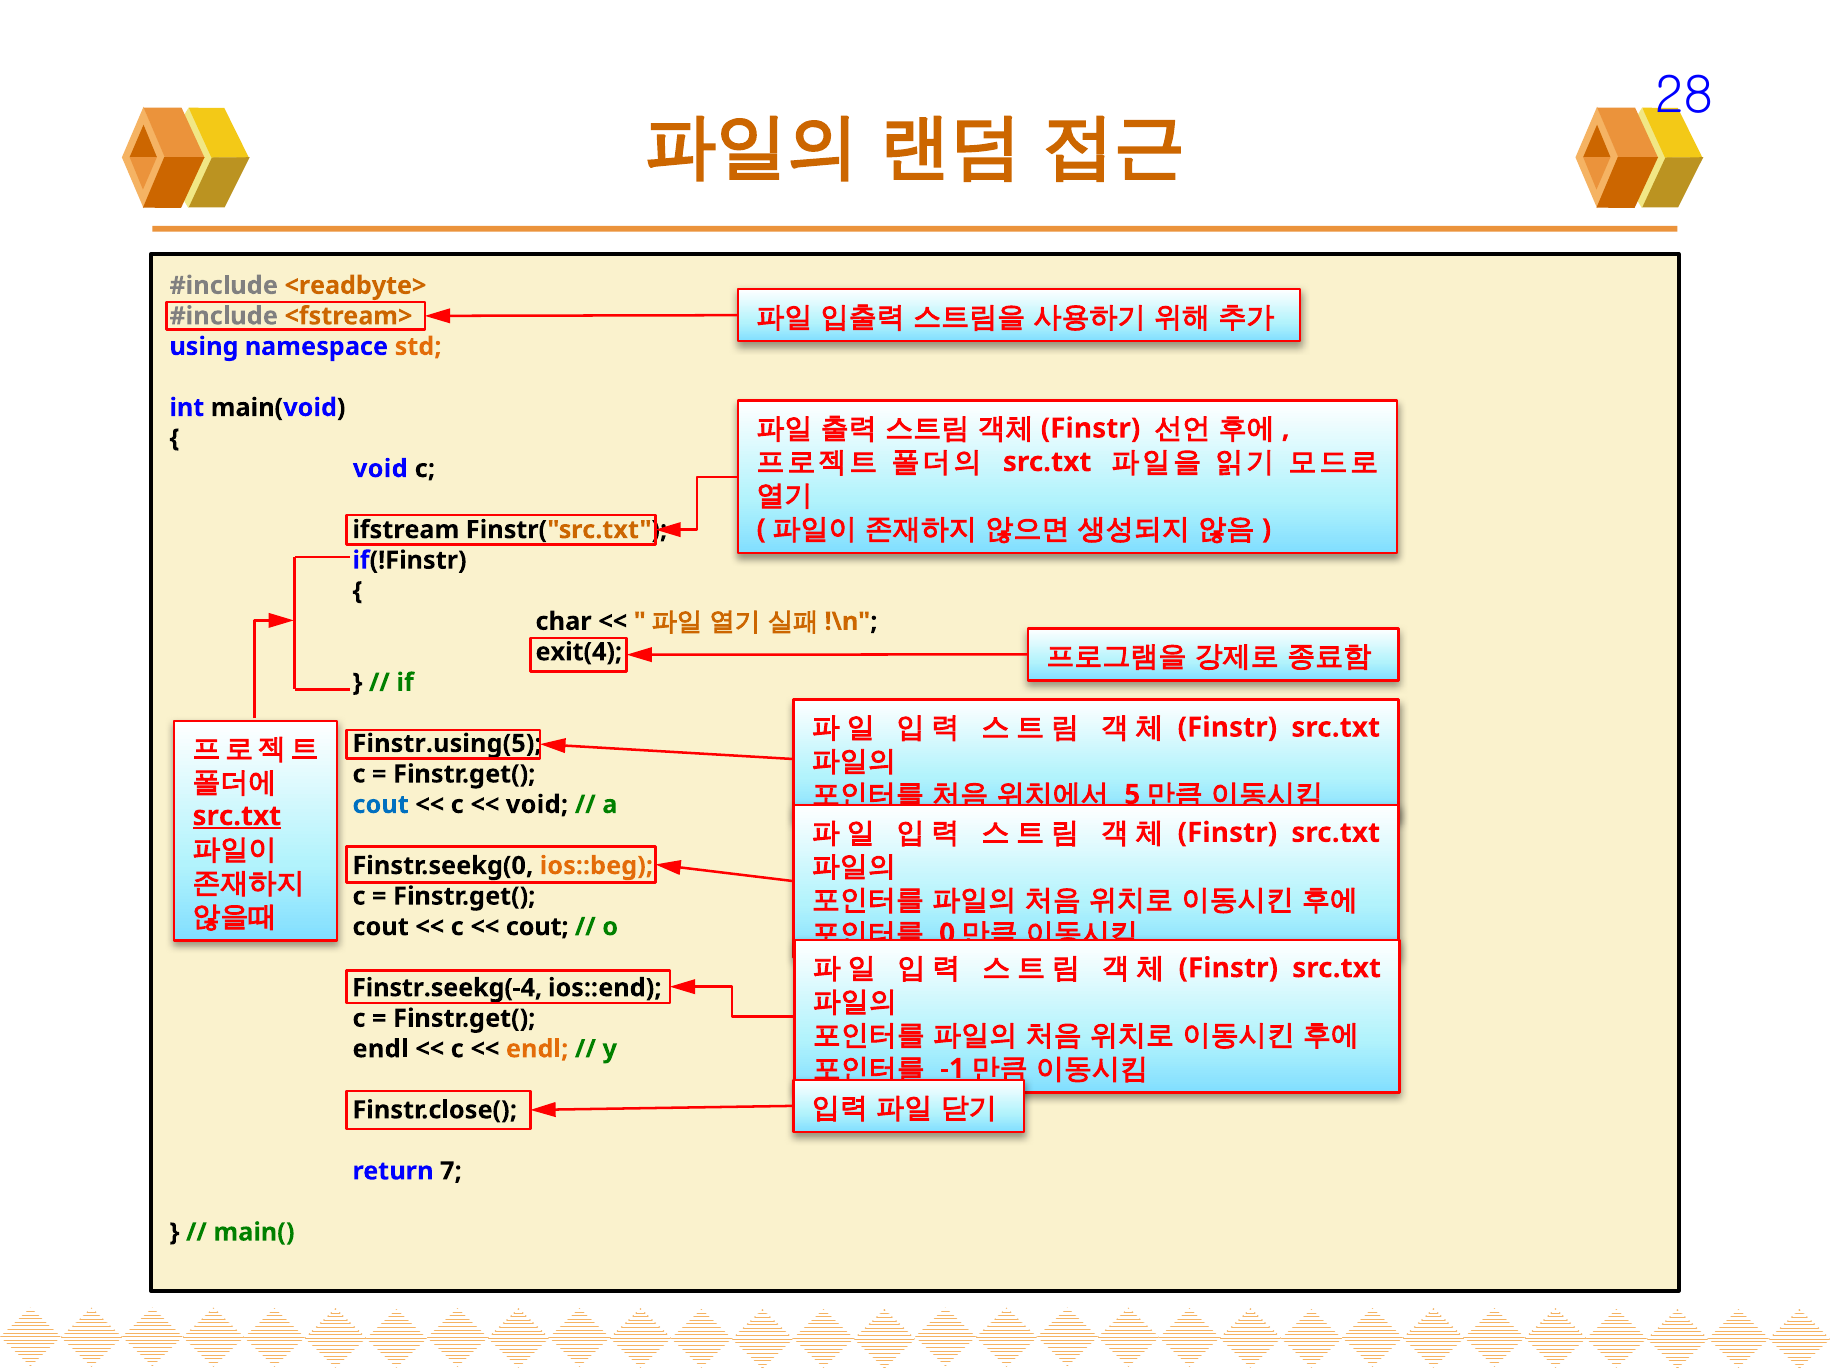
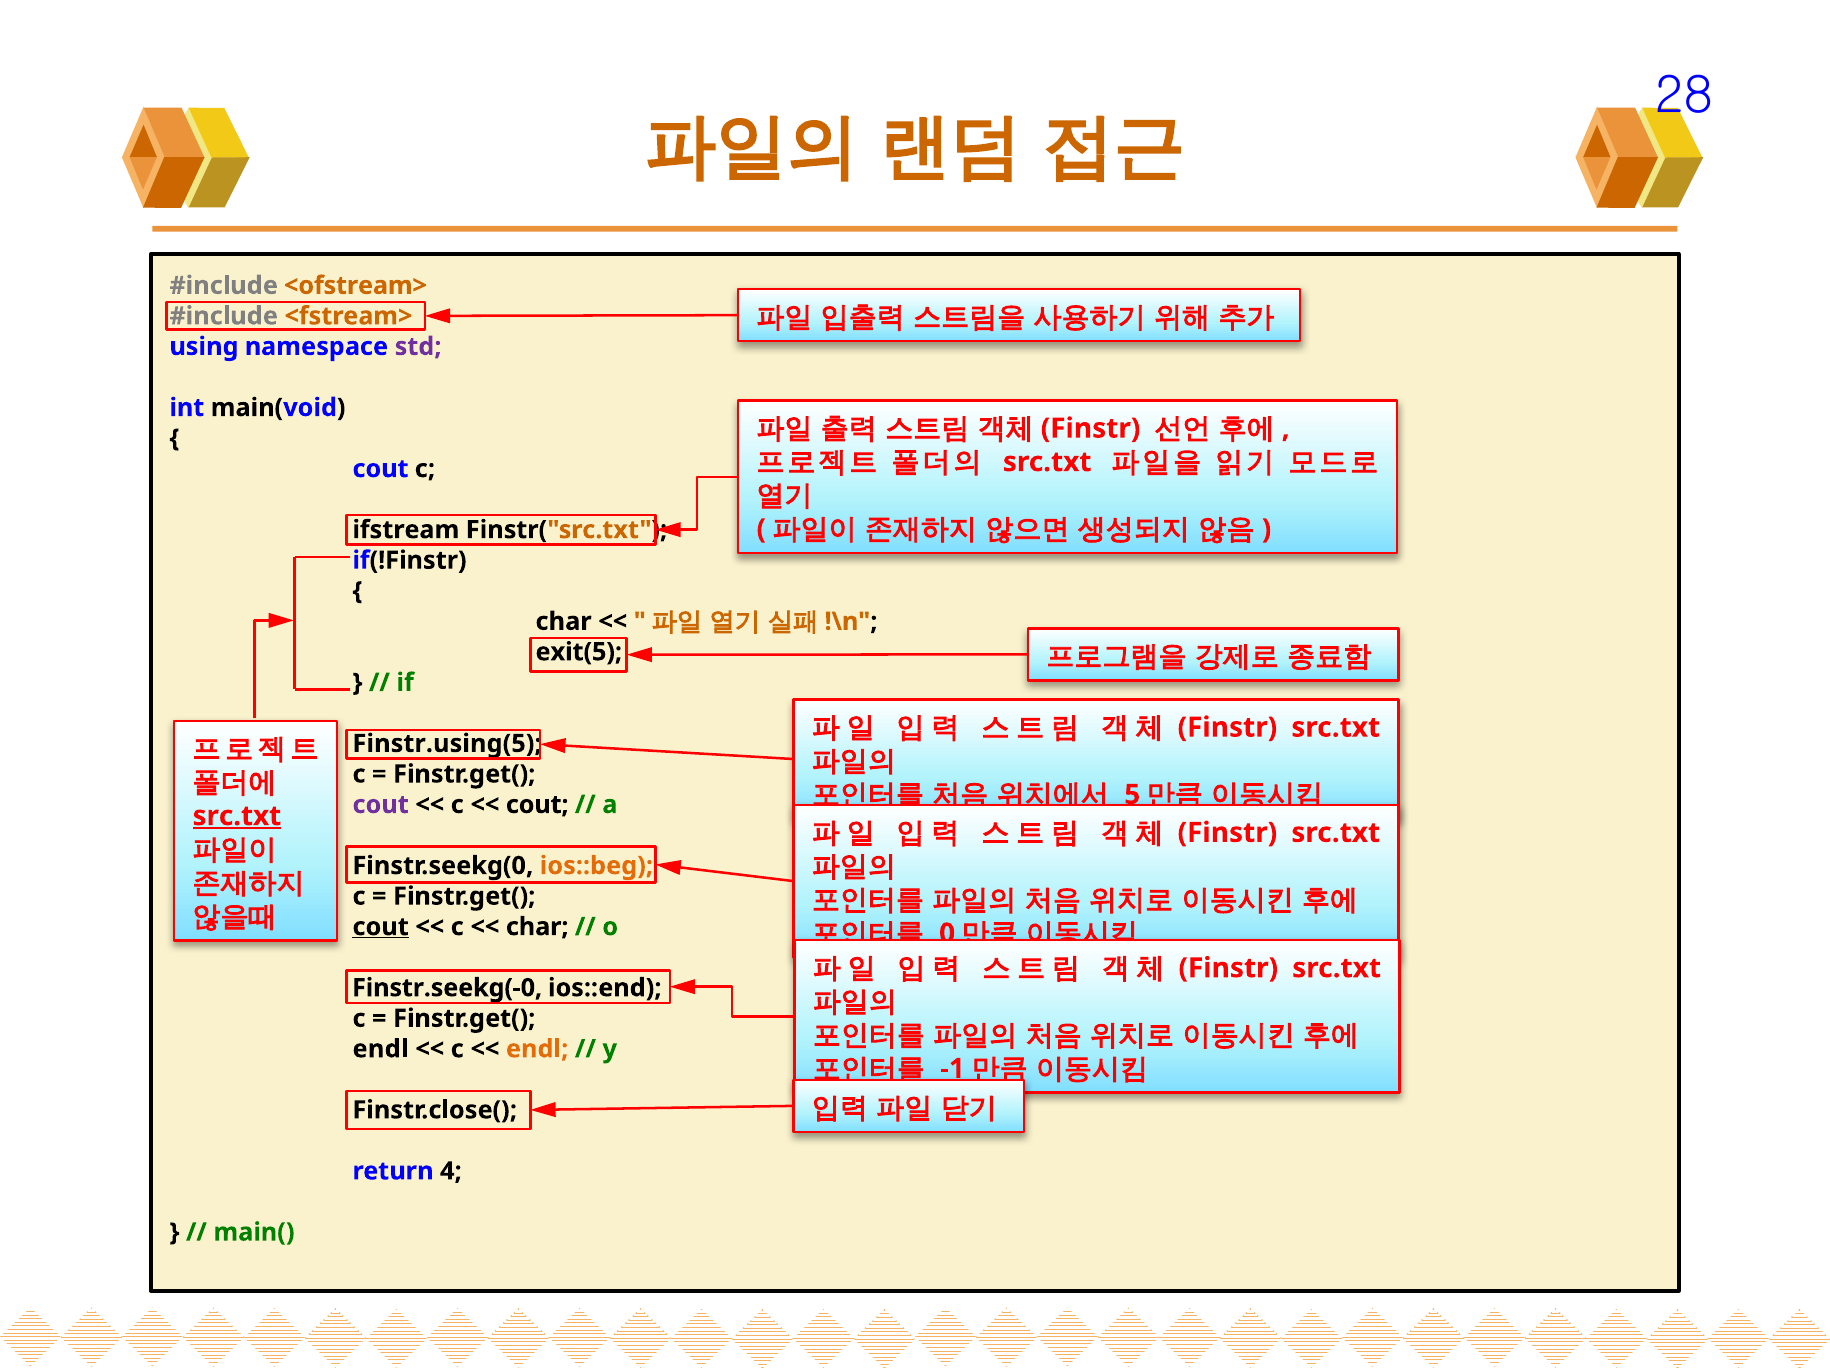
<readbyte>: <readbyte> -> <ofstream> (355, 286)
std colour: orange -> purple (418, 347)
void: void -> cout (380, 469)
exit(4: exit(4 -> exit(5 (579, 652)
cout colour: blue -> purple (381, 805)
void: void -> cout (537, 805)
cout underline: none -> present (381, 927)
cout: cout -> char (537, 927)
Finstr.seekg(-4: Finstr.seekg(-4 -> Finstr.seekg(-0 (447, 988)
7: 7 -> 4 (451, 1172)
